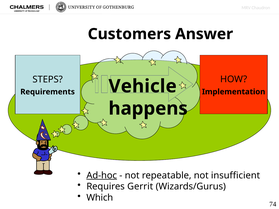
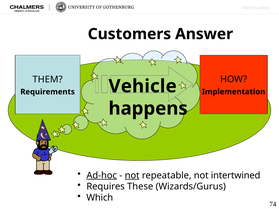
STEPS: STEPS -> THEM (48, 79)
not underline: none -> present (132, 176)
insufficient: insufficient -> intertwined (236, 176)
Gerrit: Gerrit -> These (140, 187)
